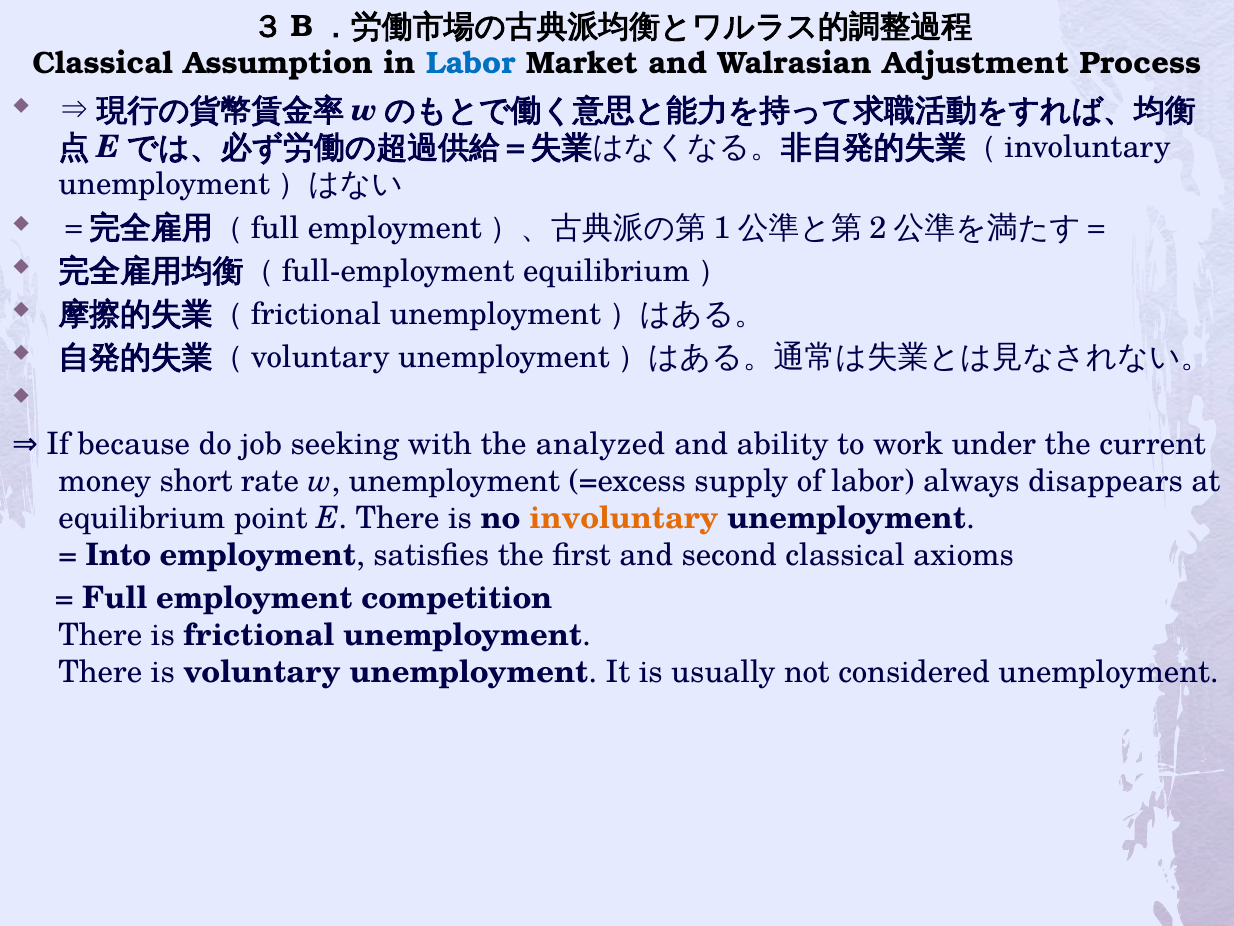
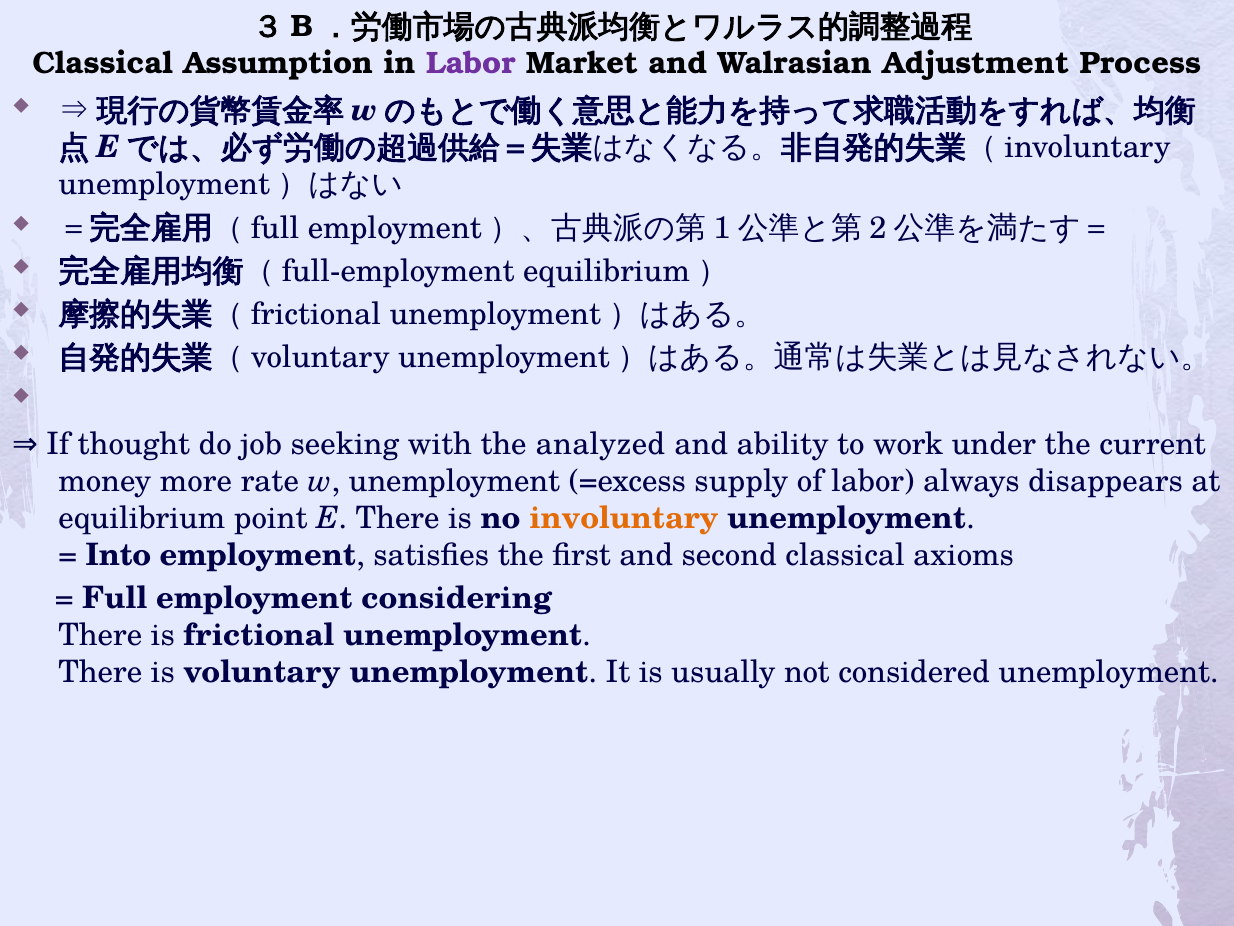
Labor colour: blue -> purple (471, 64)
because: because -> thought (134, 444)
short: short -> more (196, 481)
competition: competition -> considering (457, 598)
